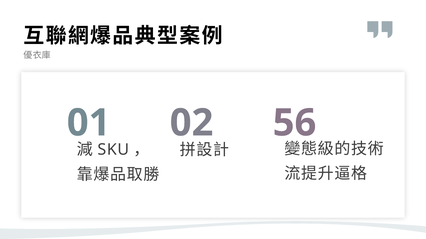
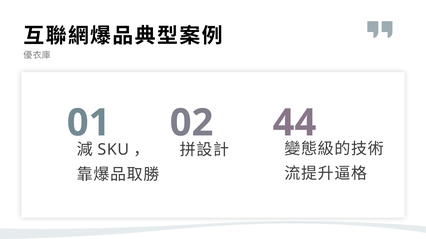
56: 56 -> 44 (294, 123)
